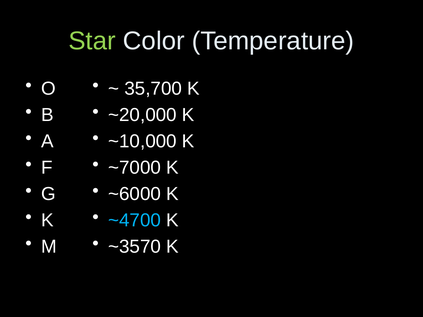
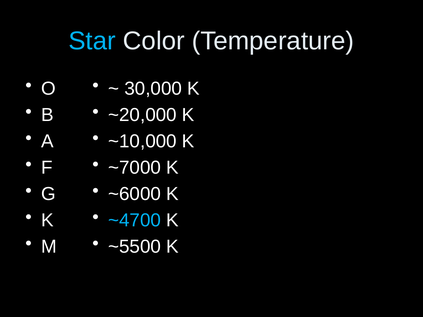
Star colour: light green -> light blue (92, 41)
35,700: 35,700 -> 30,000 (153, 89)
~3570: ~3570 -> ~5500 (135, 247)
